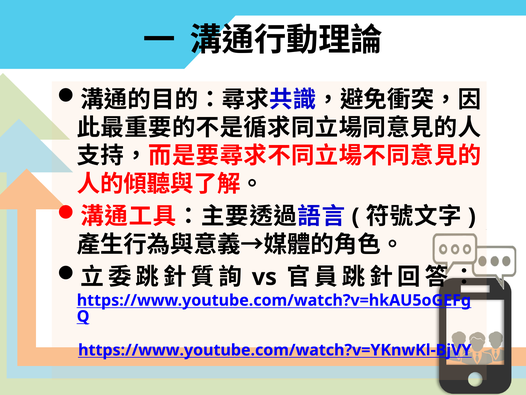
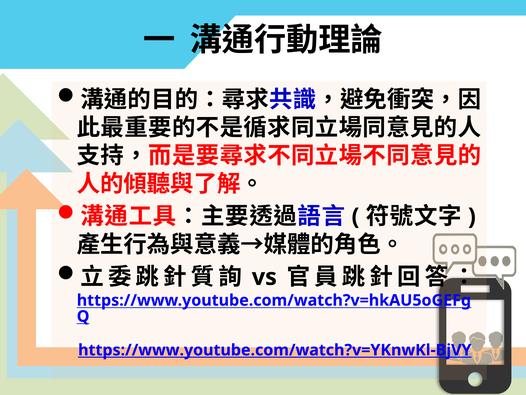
https://www.youtube.com/watch?v=YKnwKl-BjVY underline: none -> present (275, 350)
